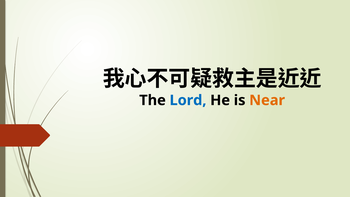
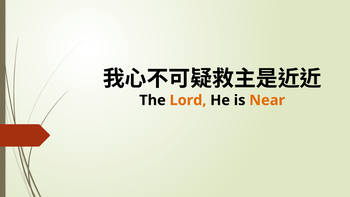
Lord colour: blue -> orange (188, 100)
